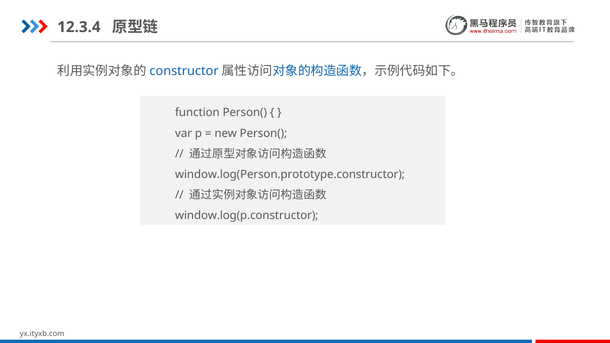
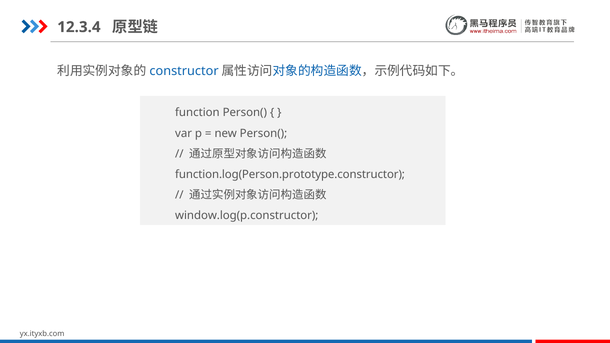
window.log(Person.prototype.constructor: window.log(Person.prototype.constructor -> function.log(Person.prototype.constructor (290, 175)
